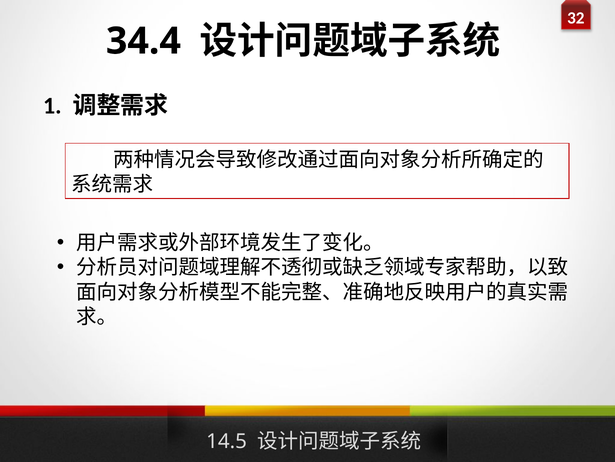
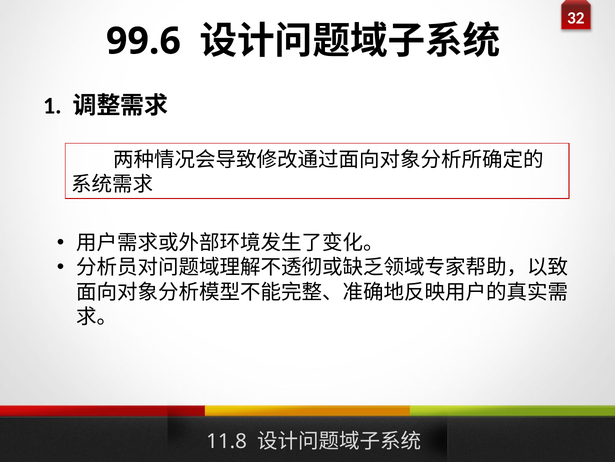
34.4: 34.4 -> 99.6 (143, 41)
14.5: 14.5 -> 11.8 (227, 441)
